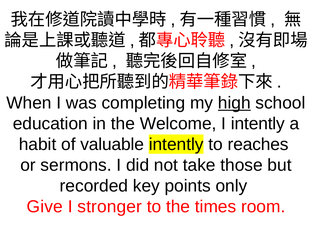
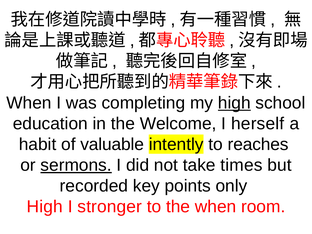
I intently: intently -> herself (258, 124)
sermons underline: none -> present (76, 165)
those: those -> times (241, 165)
Give: Give -> High (45, 207)
the times: times -> when (216, 207)
